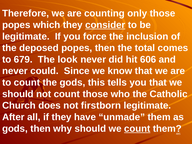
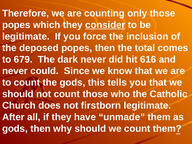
look: look -> dark (68, 59)
606: 606 -> 616 (148, 59)
count underline: present -> none (137, 129)
